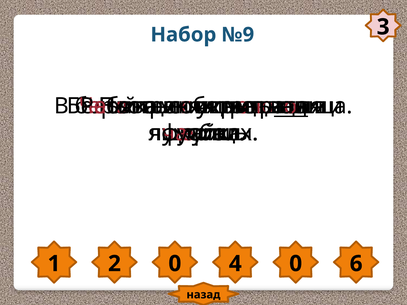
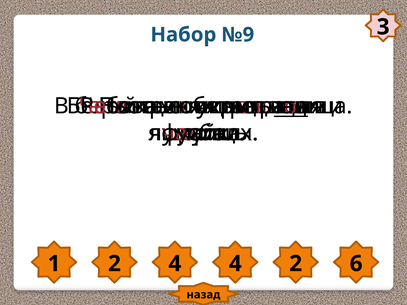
2 0: 0 -> 4 (175, 264)
4 0: 0 -> 2 (296, 264)
